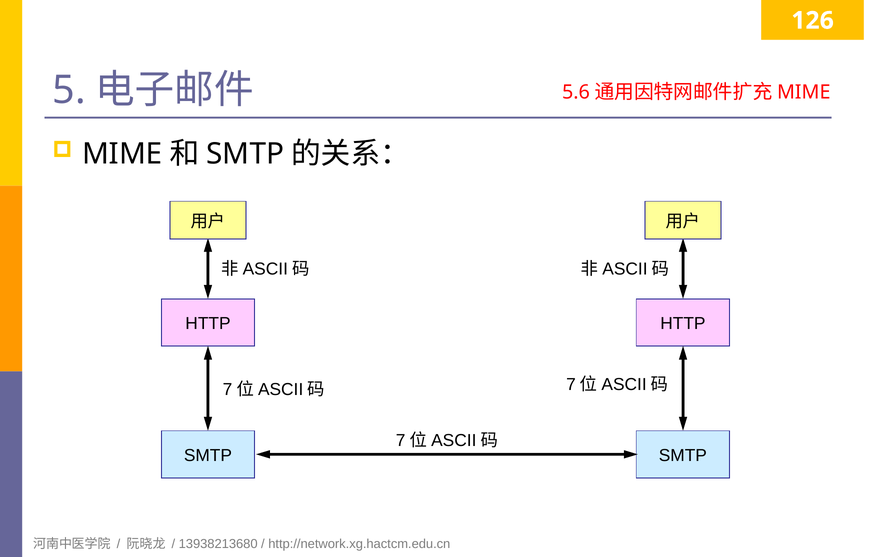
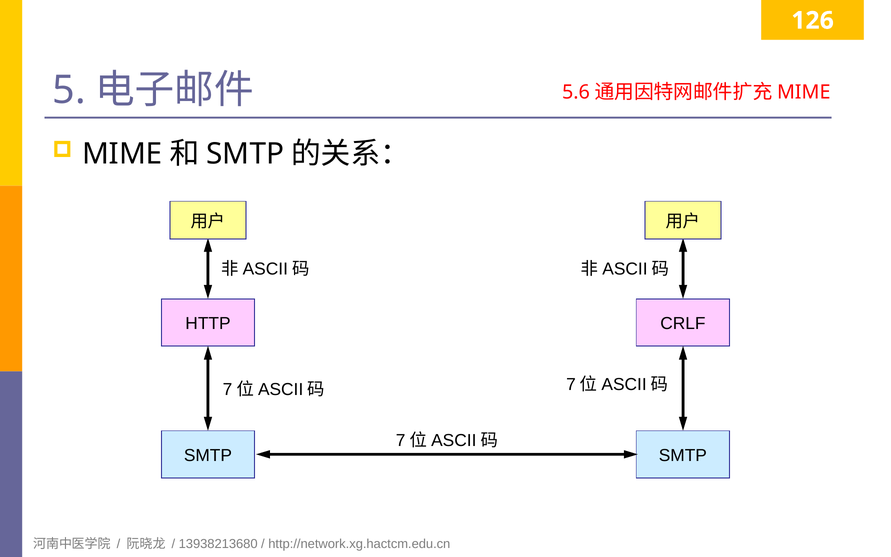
HTTP: HTTP -> CRLF (683, 323)
